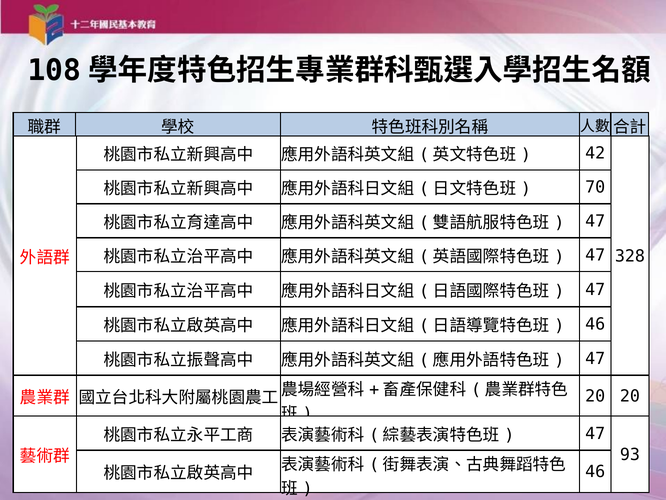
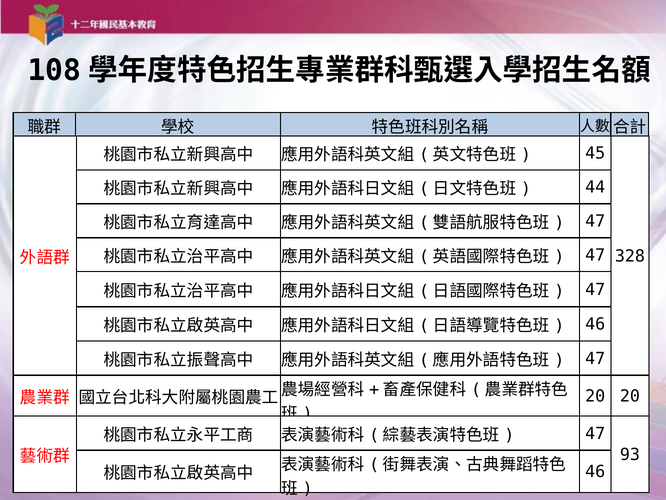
42: 42 -> 45 (595, 153)
70: 70 -> 44 (595, 187)
